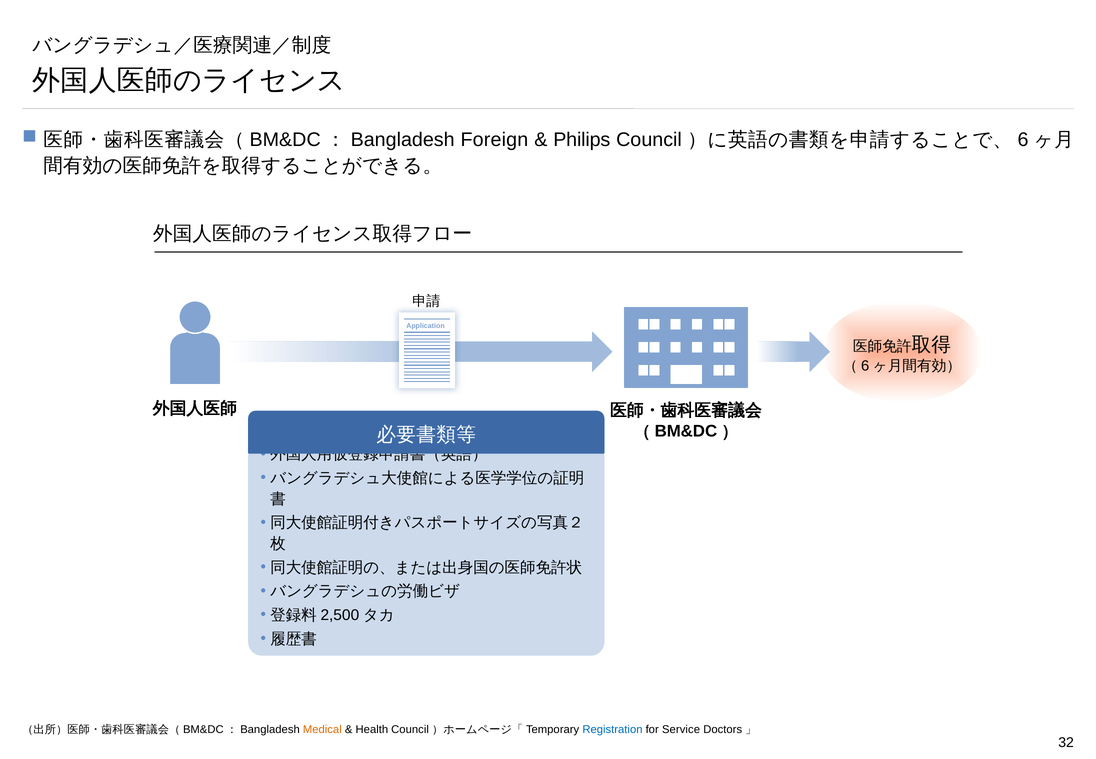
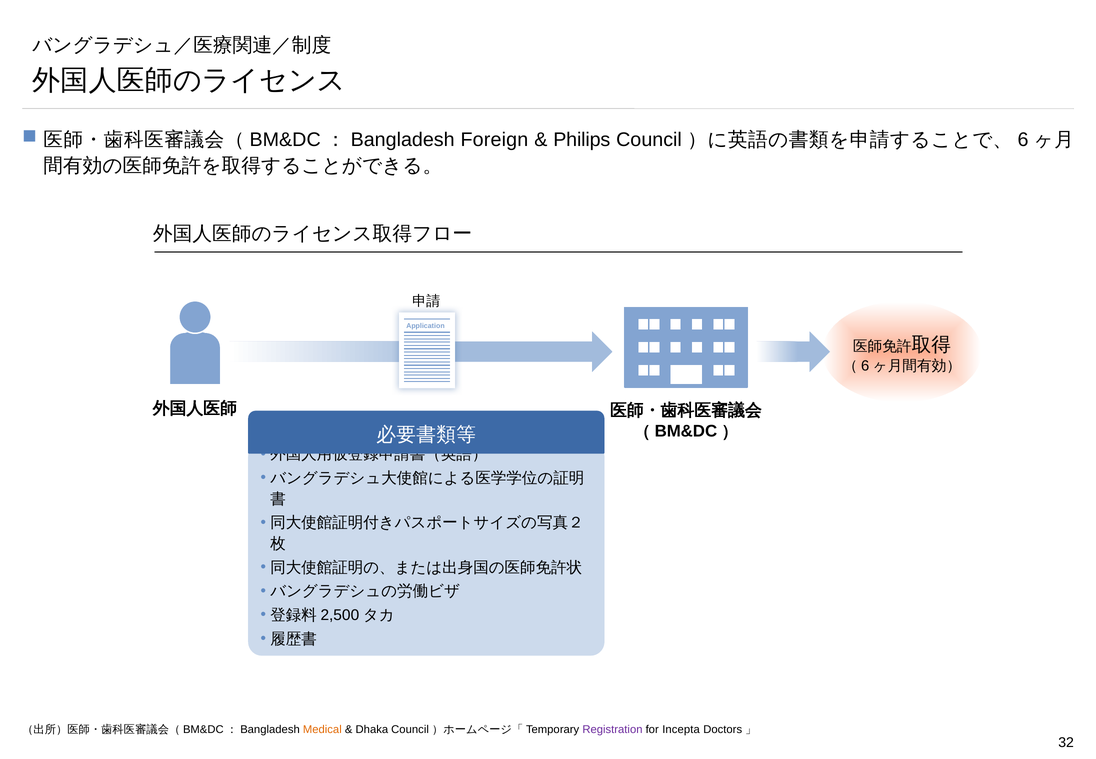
Health: Health -> Dhaka (372, 729)
Registration colour: blue -> purple (612, 729)
Service: Service -> Incepta (681, 729)
